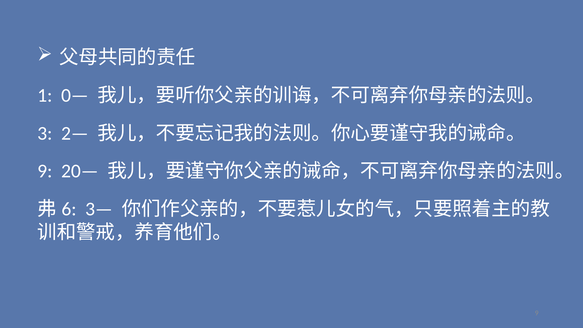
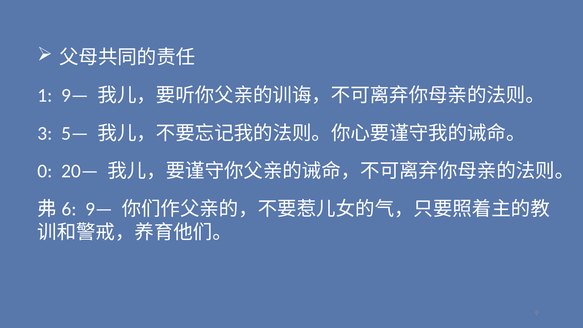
1 0—: 0— -> 9— (75, 95)
2—: 2— -> 5— (75, 133)
9: 9 -> 0 (45, 171)
3—: 3— -> 9— (99, 209)
